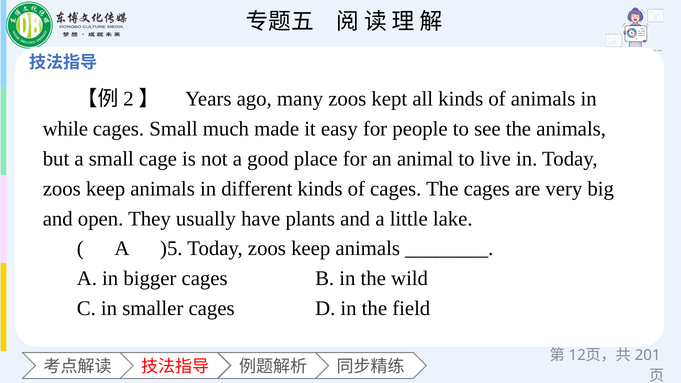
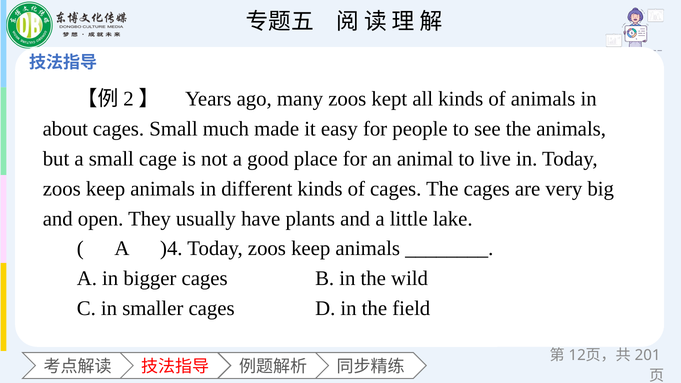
while: while -> about (65, 129)
)5: )5 -> )4 (171, 249)
